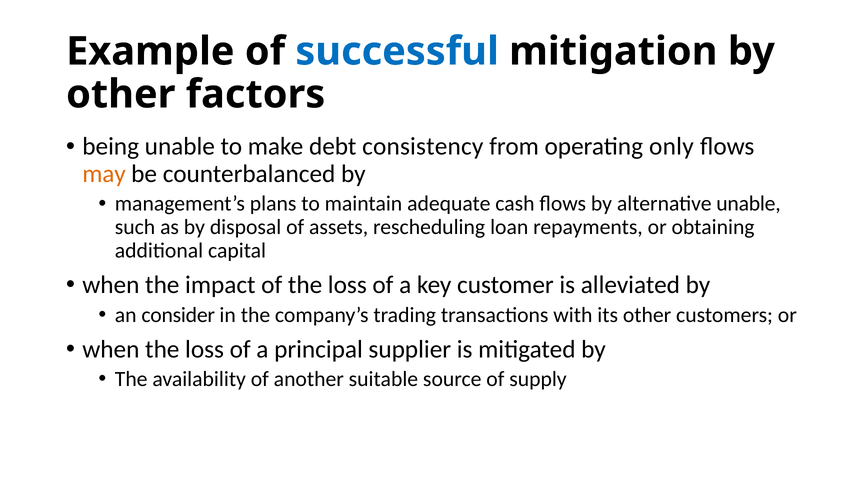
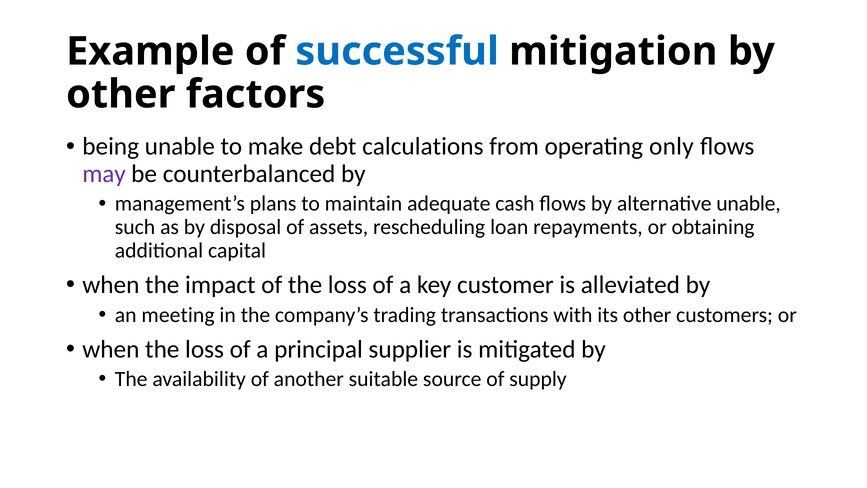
consistency: consistency -> calculations (423, 147)
may colour: orange -> purple (104, 174)
consider: consider -> meeting (178, 315)
